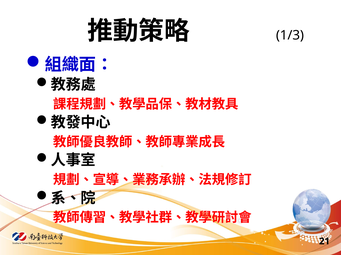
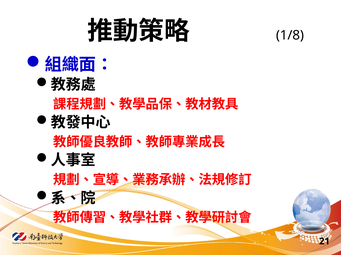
1/3: 1/3 -> 1/8 (290, 35)
